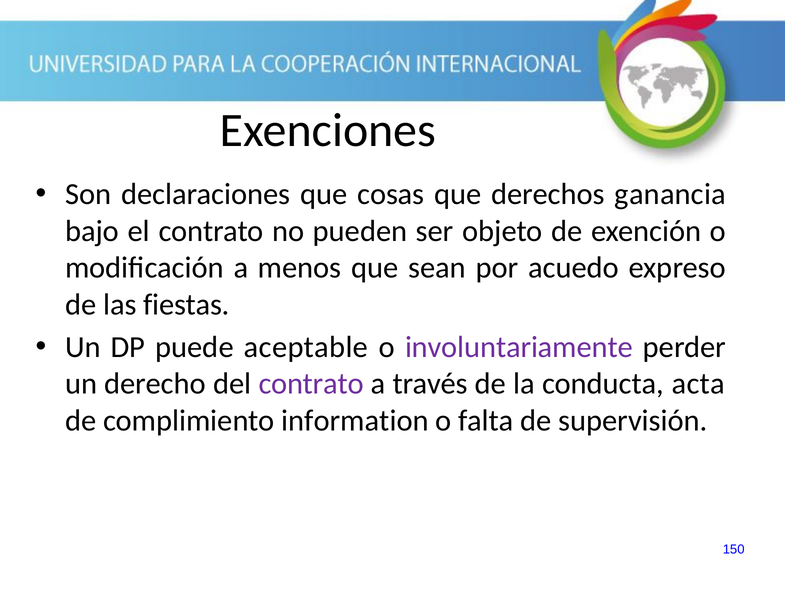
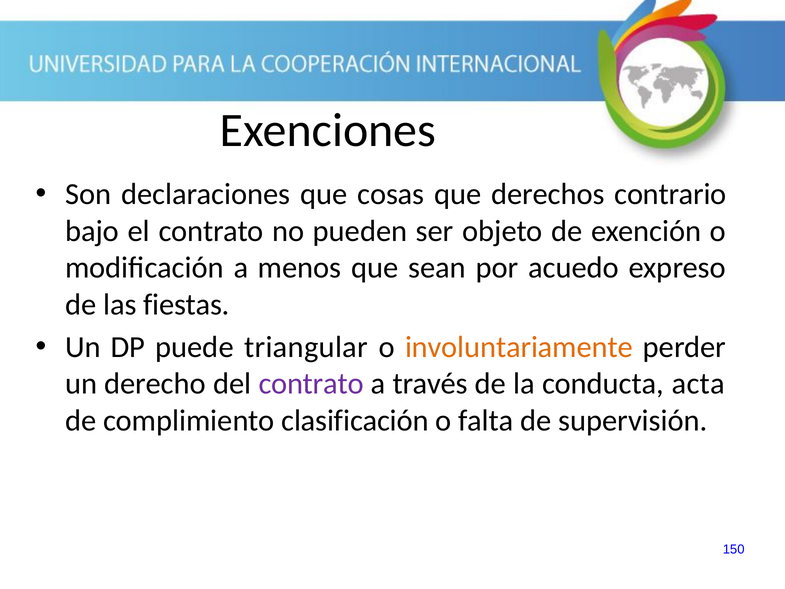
ganancia: ganancia -> contrario (670, 194)
aceptable: aceptable -> triangular (306, 347)
involuntariamente colour: purple -> orange (519, 347)
information: information -> clasificación (355, 420)
